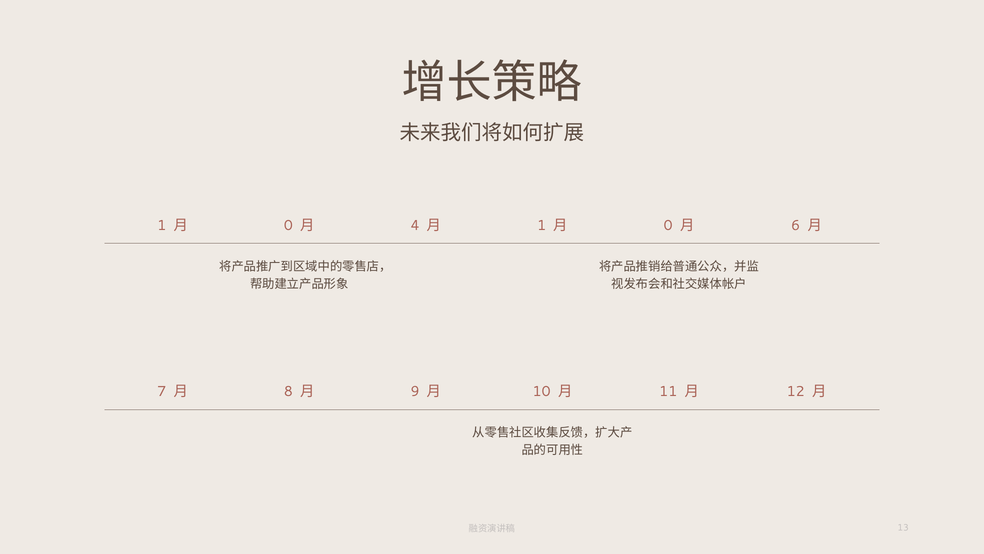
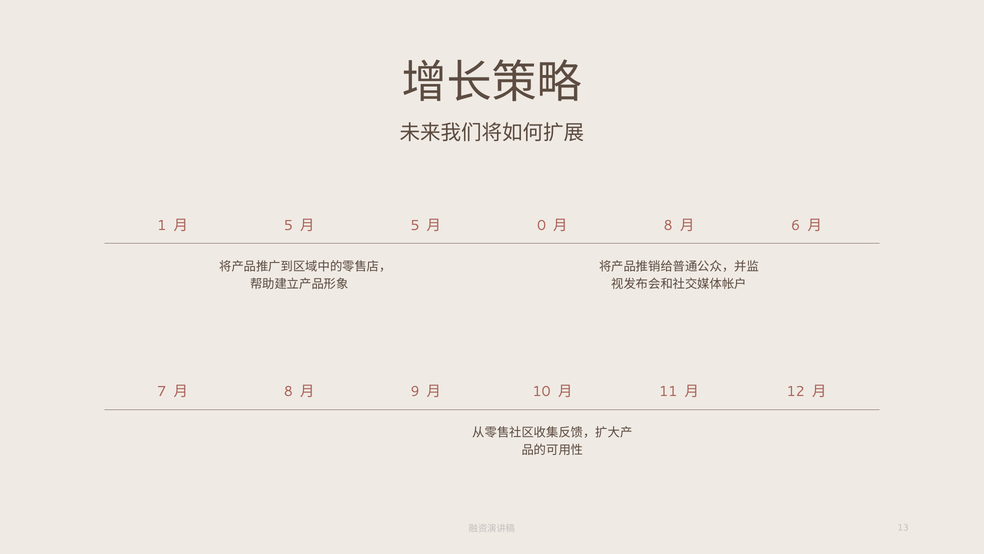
0: 0 -> 5 (288, 225)
4: 4 -> 5 (415, 225)
1: 1 -> 0 (542, 225)
0: 0 -> 8 (668, 225)
